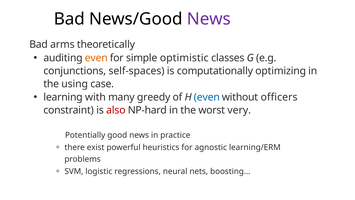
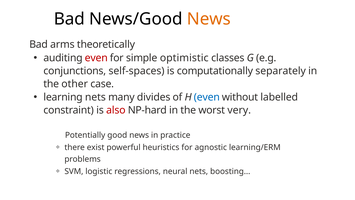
News colour: purple -> orange (209, 19)
even colour: orange -> red (96, 58)
optimizing: optimizing -> separately (281, 71)
using: using -> other (75, 84)
learning with: with -> nets (95, 97)
greedy: greedy -> divides (154, 97)
officers: officers -> labelled (279, 97)
